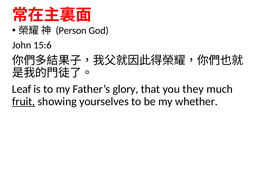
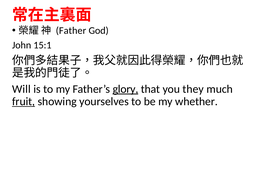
Person: Person -> Father (71, 31)
15:6: 15:6 -> 15:1 (42, 45)
Leaf: Leaf -> Will (21, 89)
glory underline: none -> present (125, 89)
